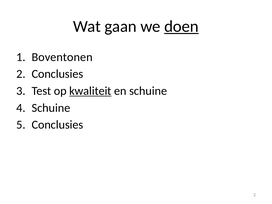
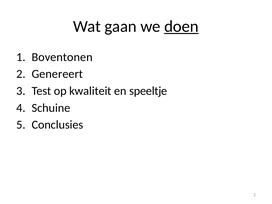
2 Conclusies: Conclusies -> Genereert (57, 74)
kwaliteit underline: present -> none (90, 91)
en schuine: schuine -> speeltje (148, 91)
